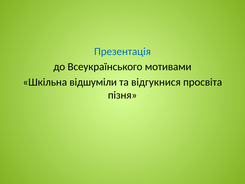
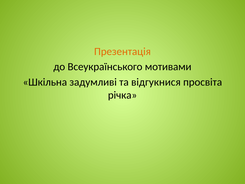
Презентація colour: blue -> orange (122, 51)
відшуміли: відшуміли -> задумливі (93, 82)
пізня: пізня -> річка (122, 95)
